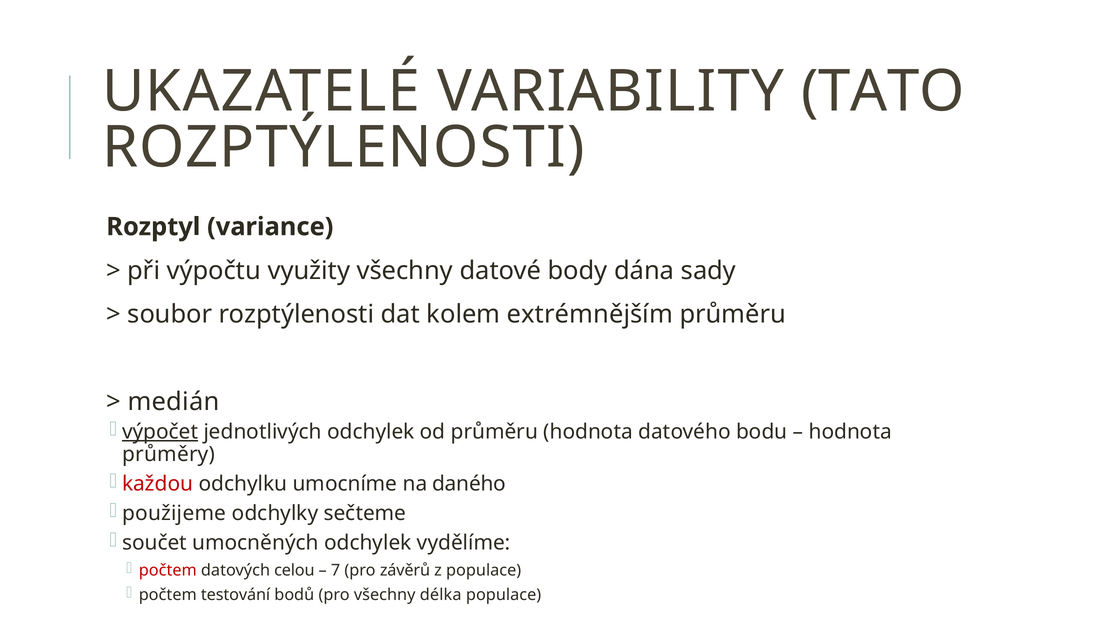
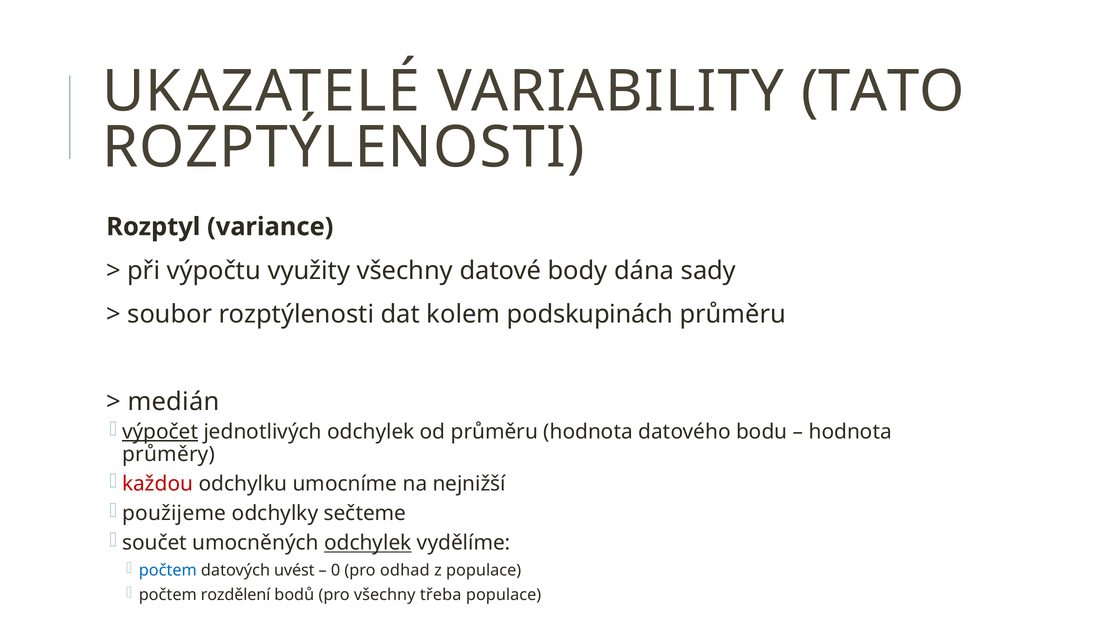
extrémnějším: extrémnějším -> podskupinách (590, 315)
daného: daného -> nejnižší (469, 484)
odchylek underline: none -> present (368, 543)
počtem colour: red -> blue (168, 570)
celou: celou -> uvést (294, 570)
7: 7 -> 0 (336, 570)
závěrů: závěrů -> odhad (405, 570)
testování: testování -> rozdělení (236, 595)
délka: délka -> třeba (441, 595)
